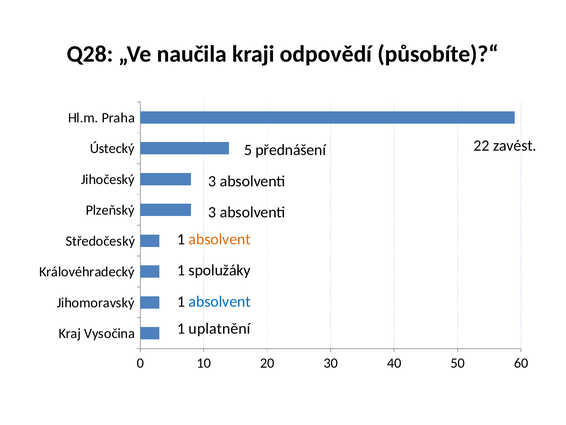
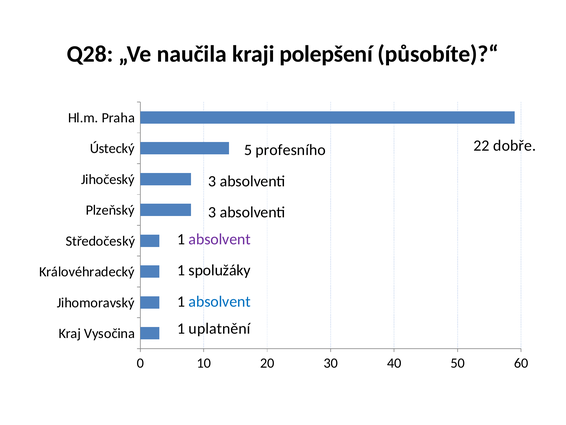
odpovědí: odpovědí -> polepšení (326, 54)
přednášení: přednášení -> profesního (291, 150)
zavést: zavést -> dobře (515, 145)
absolvent colour: orange -> purple (220, 239)
